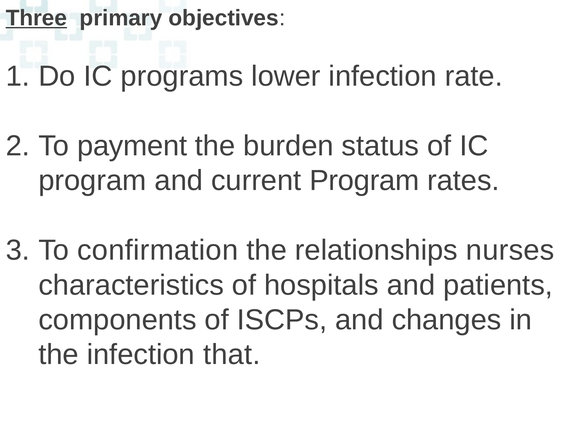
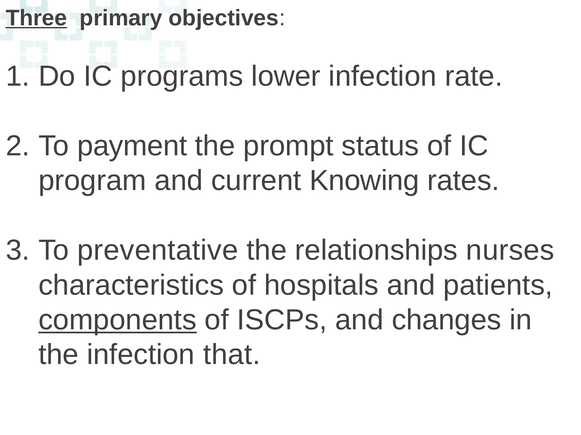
burden: burden -> prompt (288, 146)
current Program: Program -> Knowing (364, 181)
confirmation: confirmation -> preventative (158, 251)
components underline: none -> present (117, 320)
